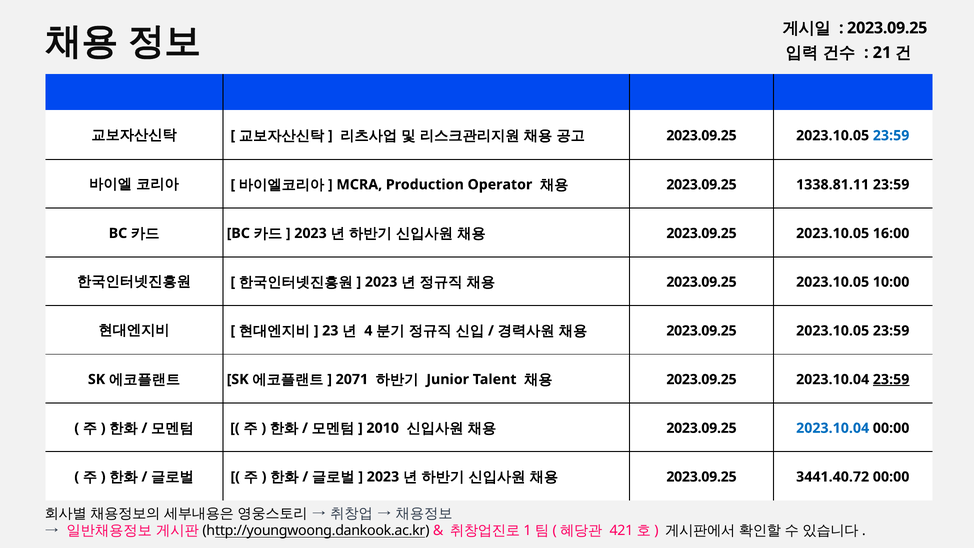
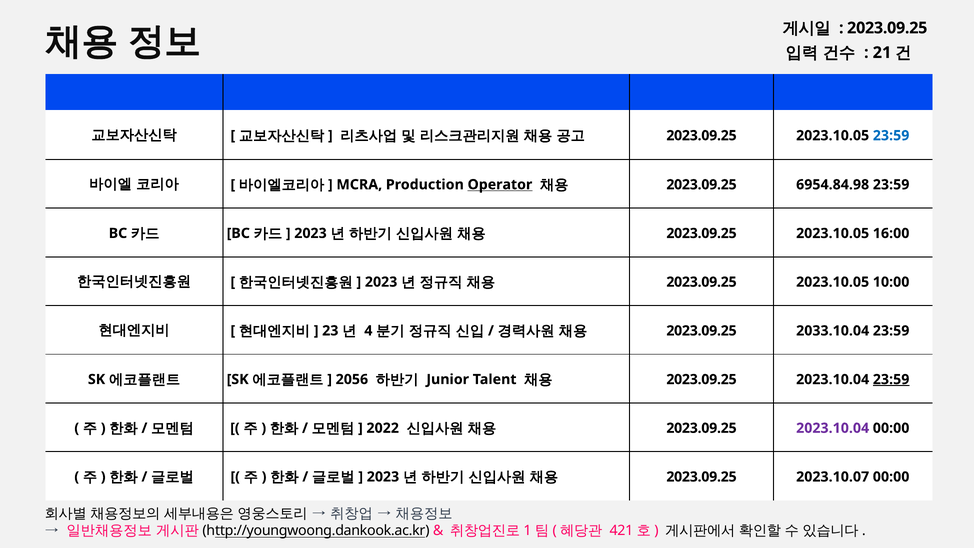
Operator underline: none -> present (500, 185)
1338.81.11: 1338.81.11 -> 6954.84.98 (833, 185)
2023.10.05: 2023.10.05 -> 2033.10.04 (833, 331)
2071: 2071 -> 2056 (352, 379)
2010: 2010 -> 2022 (383, 428)
2023.10.04 colour: blue -> purple (833, 428)
3441.40.72: 3441.40.72 -> 2023.10.07 (833, 477)
